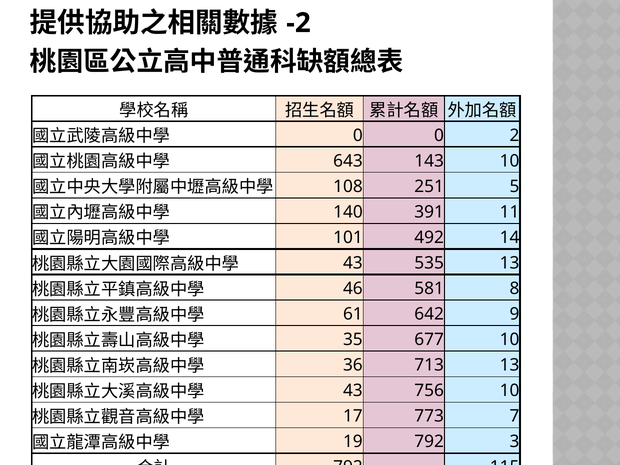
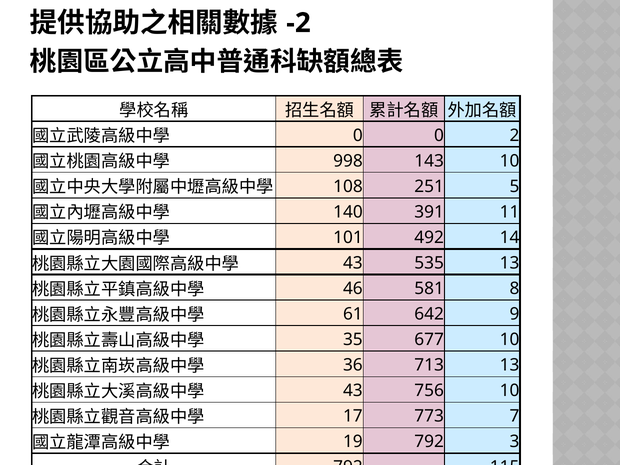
643: 643 -> 998 (348, 161)
